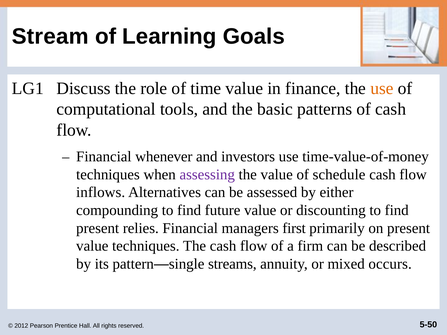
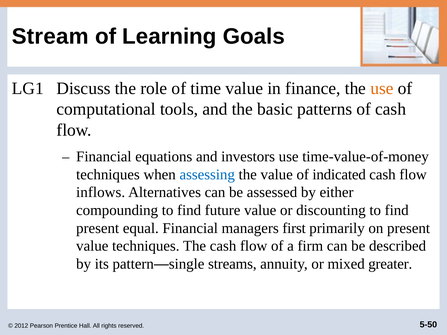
whenever: whenever -> equations (164, 157)
assessing colour: purple -> blue (207, 175)
schedule: schedule -> indicated (339, 175)
relies: relies -> equal (141, 228)
occurs: occurs -> greater (390, 264)
